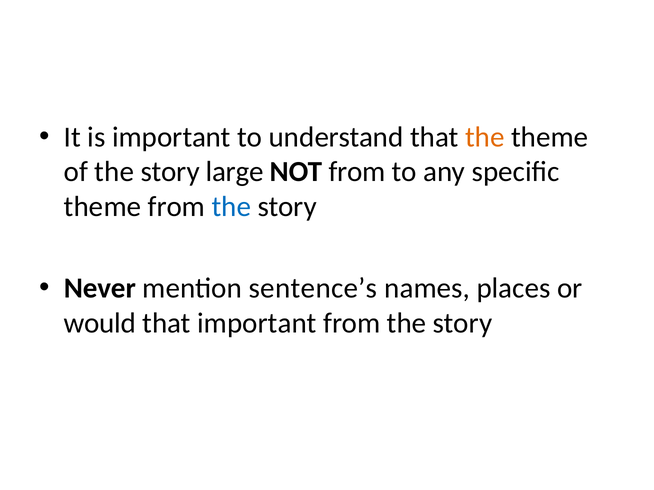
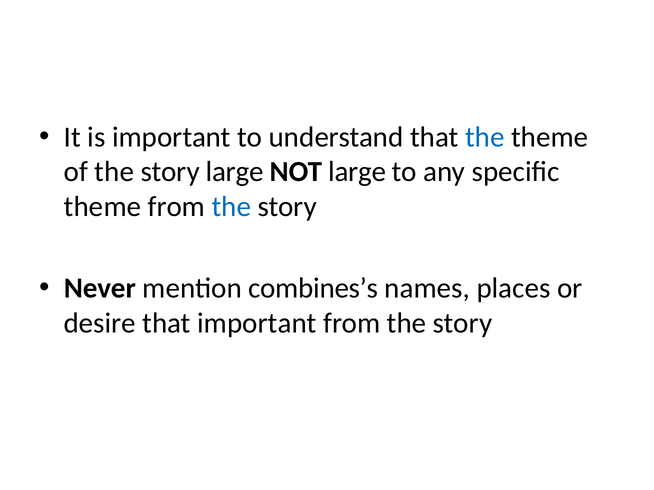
the colour: orange -> blue (485, 137)
NOT from: from -> large (357, 172)
sentence’s: sentence’s -> combines’s (313, 288)
would: would -> desire (100, 323)
